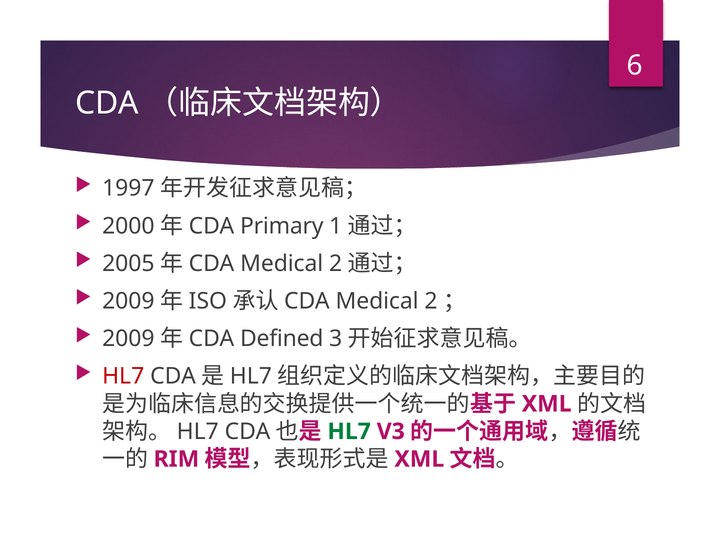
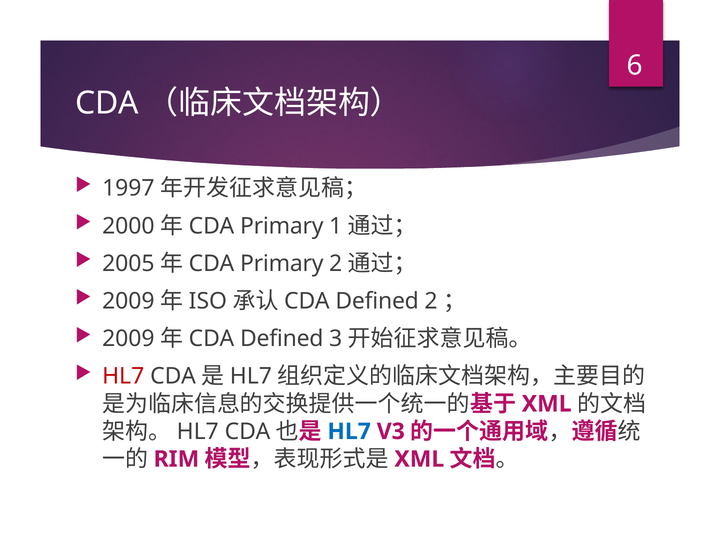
Medical: Medical -> Primary (282, 263)
Medical: Medical -> Defined (377, 301)
HL7 colour: green -> blue (349, 431)
